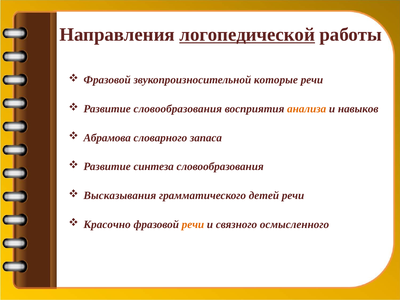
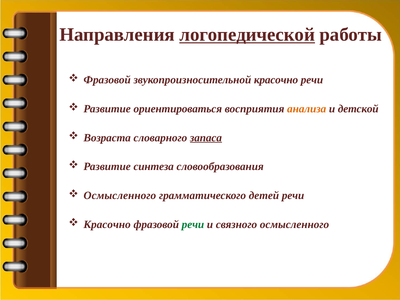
звукопроизносительной которые: которые -> красочно (276, 80)
Развитие словообразования: словообразования -> ориентироваться (178, 109)
навыков: навыков -> детской (358, 109)
Абрамова: Абрамова -> Возраста (107, 138)
запаса underline: none -> present (206, 138)
Высказывания: Высказывания -> Осмысленного (120, 195)
речи colour: orange -> green (193, 224)
